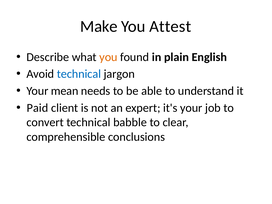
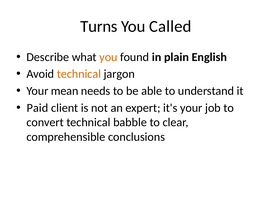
Make: Make -> Turns (99, 26)
Attest: Attest -> Called (170, 26)
technical colour: blue -> orange (79, 74)
